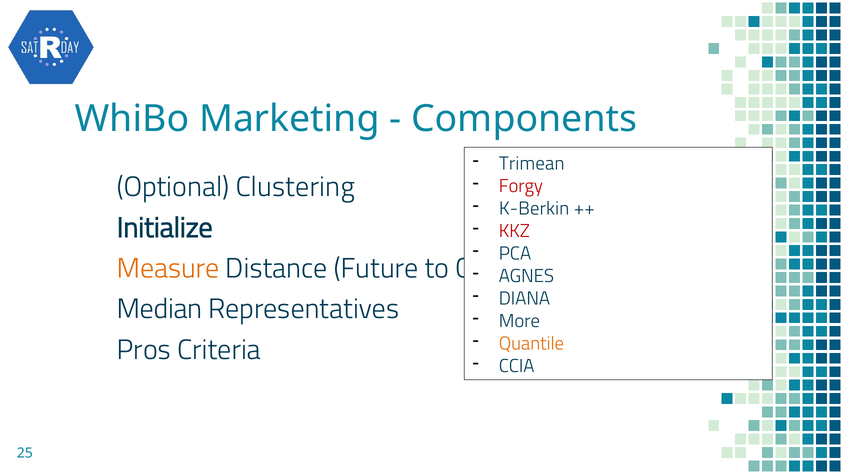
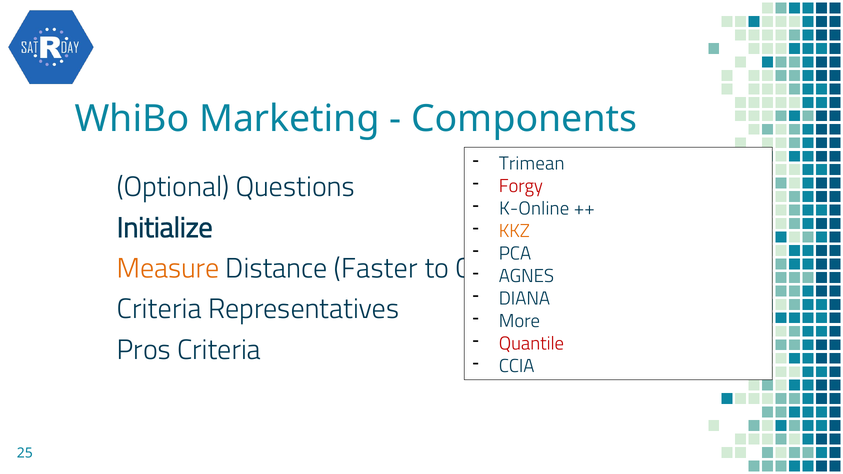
Clustering: Clustering -> Questions (295, 187)
K-Berkin: K-Berkin -> K-Online (534, 209)
KKZ colour: red -> orange (514, 231)
Future: Future -> Faster (376, 269)
Median: Median -> Criteria (159, 309)
Quantile colour: orange -> red (531, 344)
